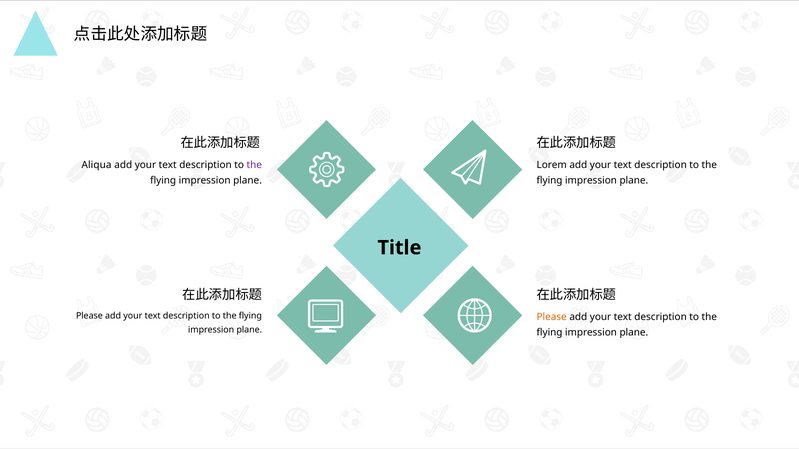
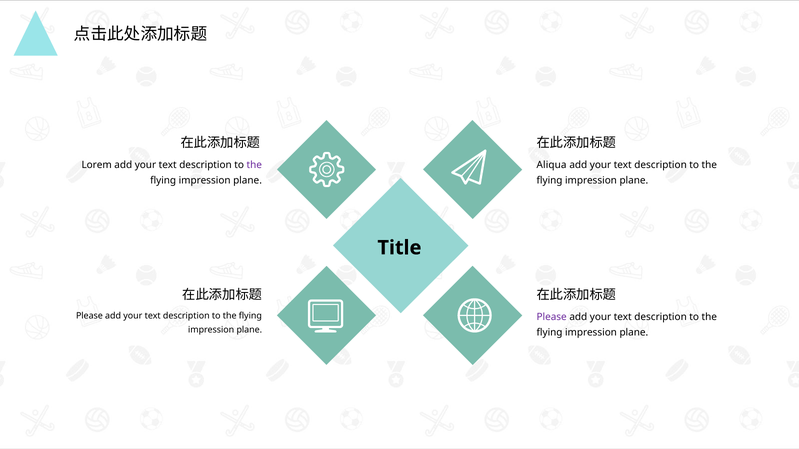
Aliqua: Aliqua -> Lorem (97, 165)
Lorem: Lorem -> Aliqua (552, 165)
Please colour: orange -> purple (552, 317)
